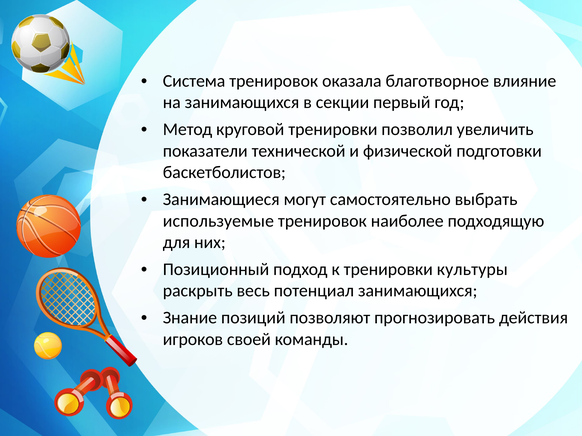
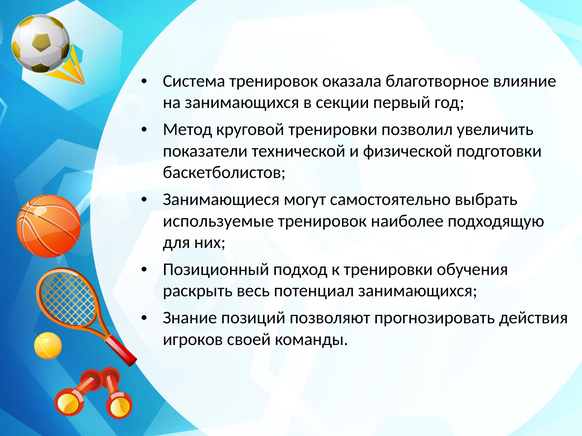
культуры: культуры -> обучения (472, 270)
